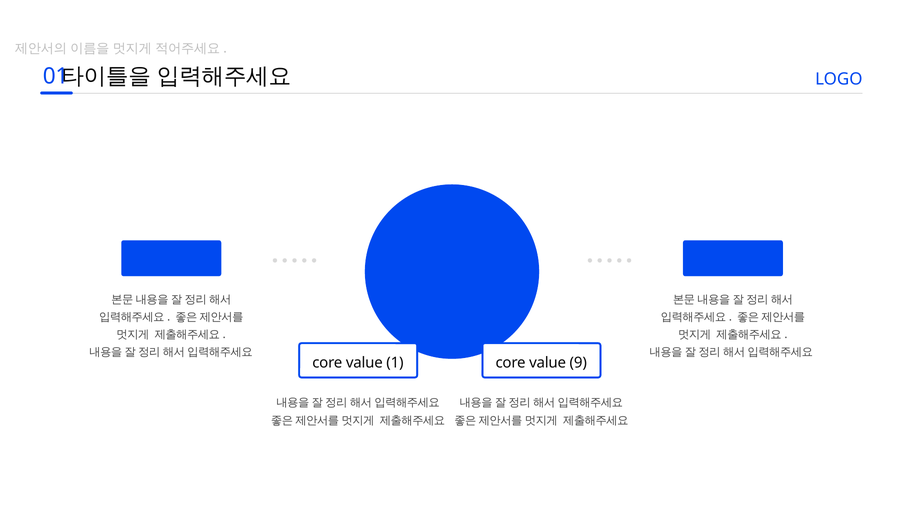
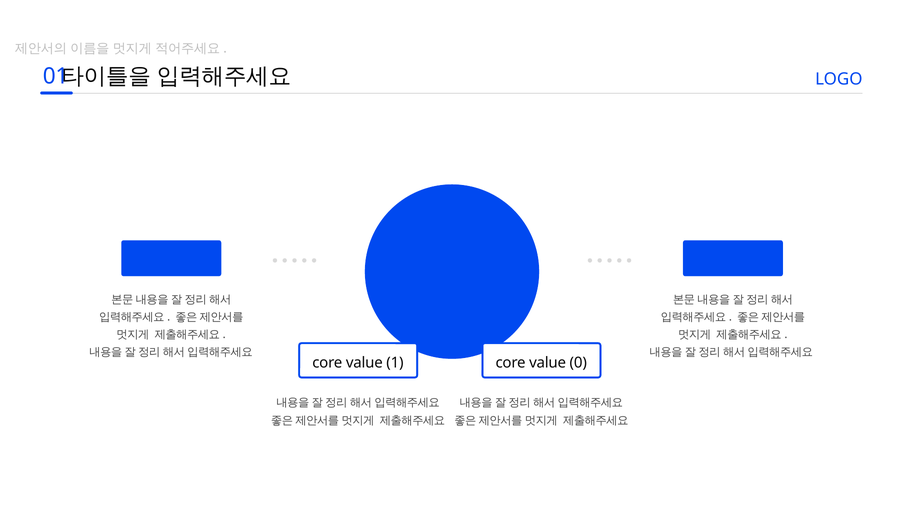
9: 9 -> 0 (578, 362)
